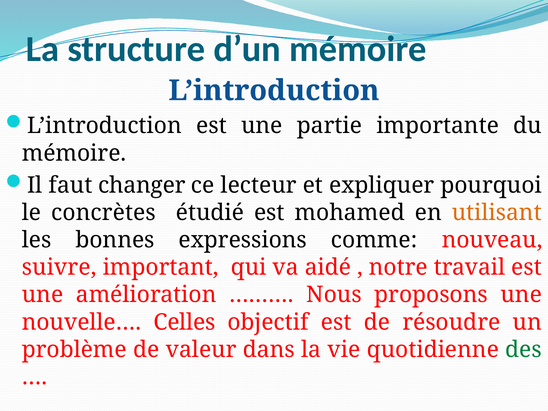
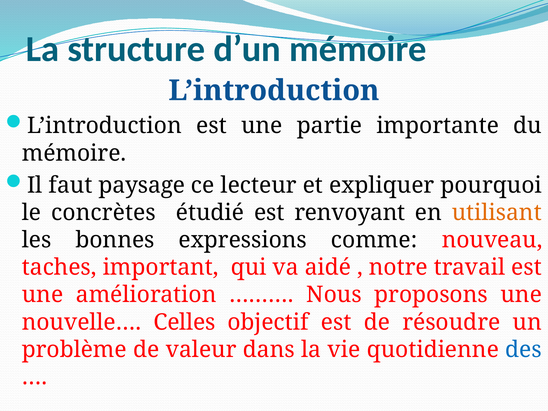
changer: changer -> paysage (142, 185)
mohamed: mohamed -> renvoyant (350, 213)
suivre: suivre -> taches (59, 267)
des colour: green -> blue (524, 350)
